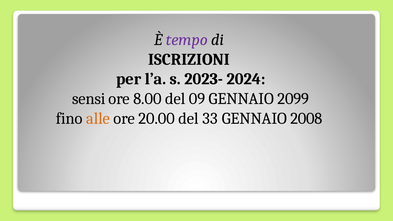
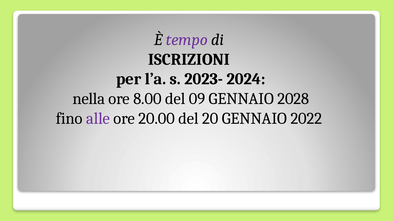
sensi: sensi -> nella (89, 99)
2099: 2099 -> 2028 (293, 99)
alle colour: orange -> purple (98, 118)
33: 33 -> 20 (210, 118)
2008: 2008 -> 2022 (306, 118)
